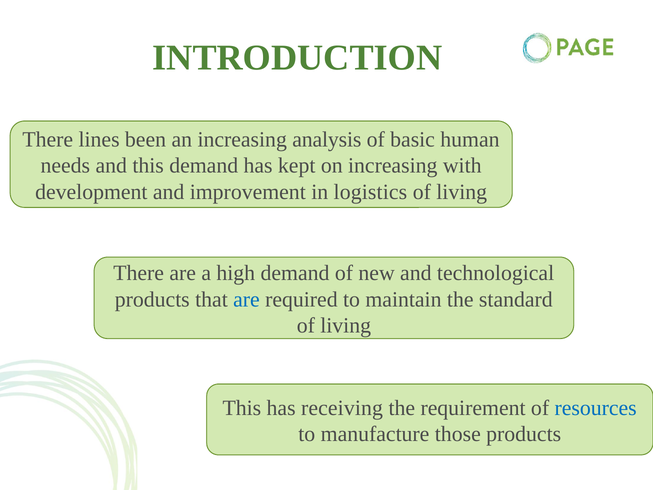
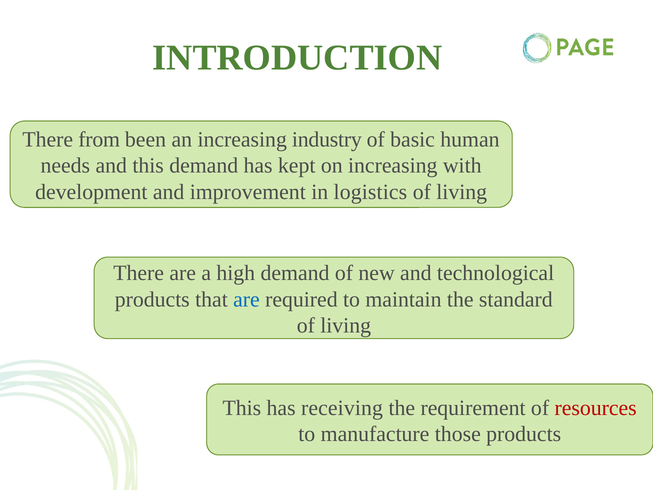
lines: lines -> from (99, 140)
analysis: analysis -> industry (327, 140)
resources colour: blue -> red (596, 408)
